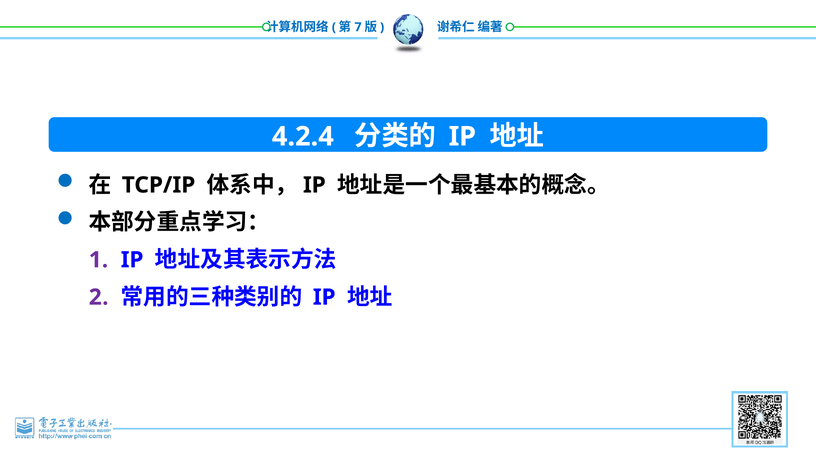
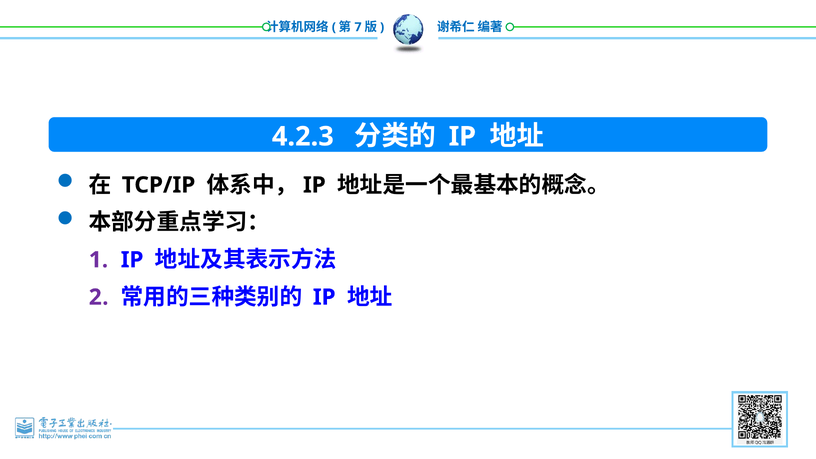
4.2.4: 4.2.4 -> 4.2.3 (303, 137)
